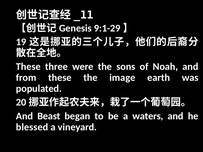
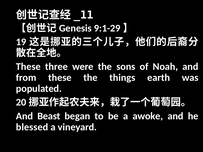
image: image -> things (122, 78)
waters: waters -> awoke (148, 116)
